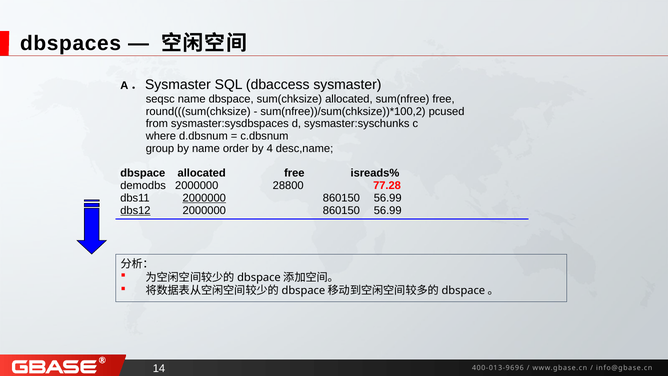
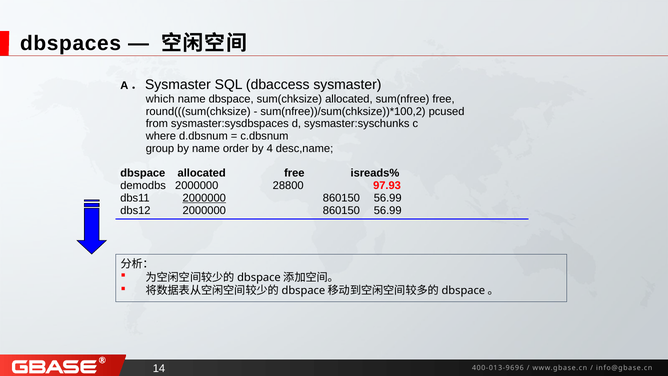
seqsc: seqsc -> which (160, 99)
77.28: 77.28 -> 97.93 (387, 185)
dbs12 underline: present -> none (135, 210)
